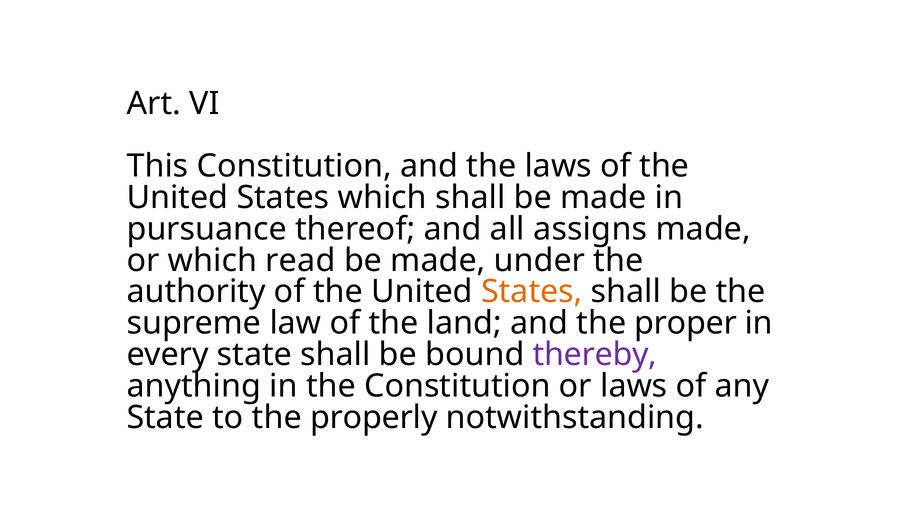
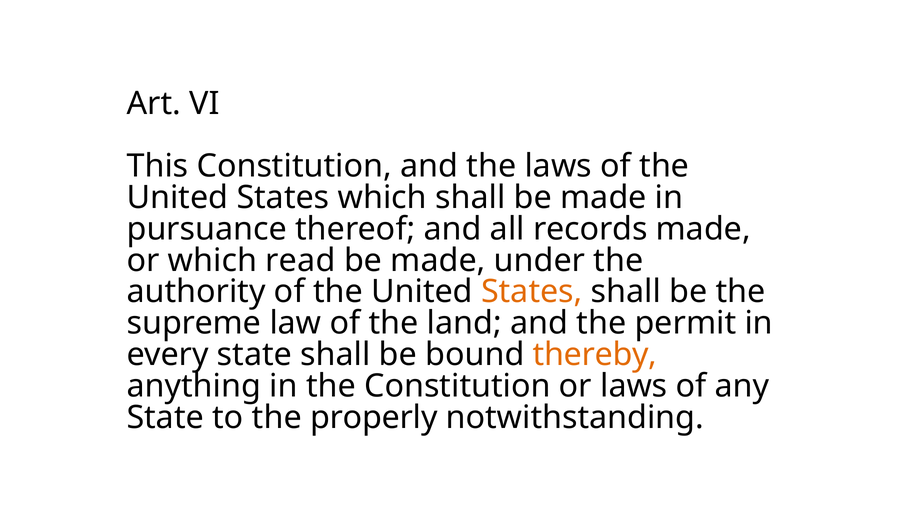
assigns: assigns -> records (590, 229)
proper: proper -> permit (685, 324)
thereby colour: purple -> orange (595, 355)
